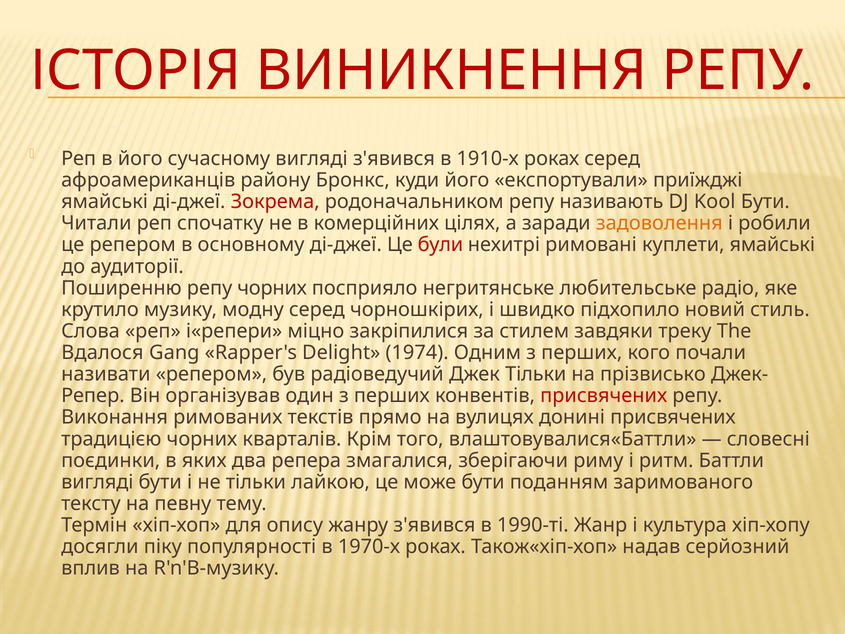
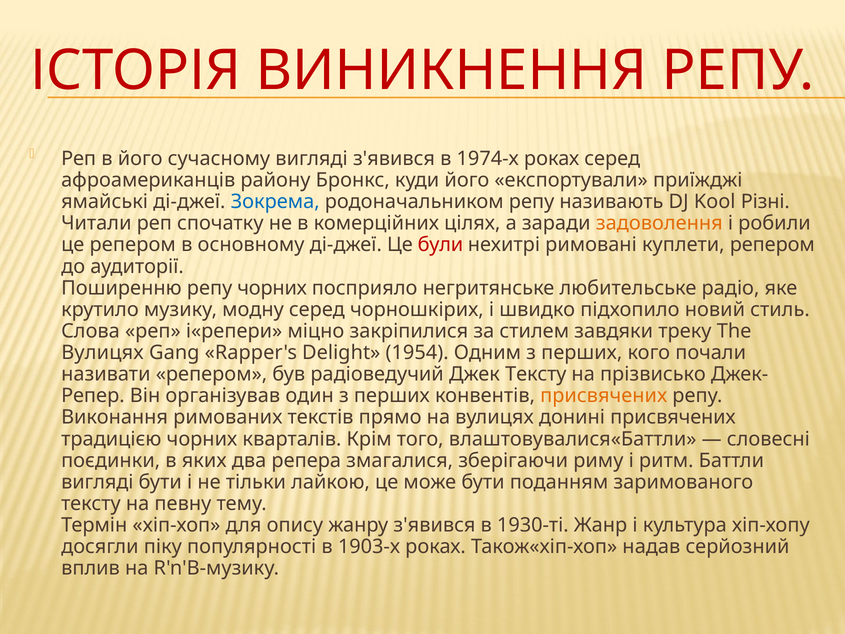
1910-х: 1910-х -> 1974-х (488, 159)
Зокрема colour: red -> blue (275, 202)
Kool Бути: Бути -> Різні (765, 202)
куплети ямайські: ямайські -> репером (772, 245)
Вдалося: Вдалося -> Вулицях (102, 353)
1974: 1974 -> 1954 (417, 353)
Джек Тільки: Тільки -> Тексту (536, 374)
присвячених colour: red -> orange (604, 396)
1990-ті: 1990-ті -> 1930-ті (533, 525)
1970-х: 1970-х -> 1903-х (369, 547)
